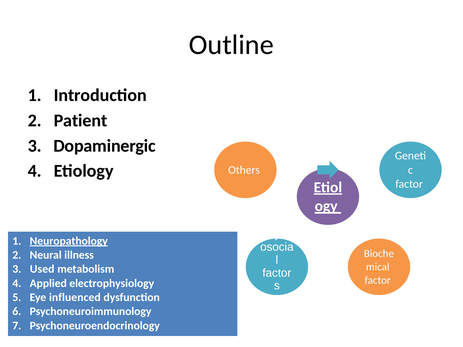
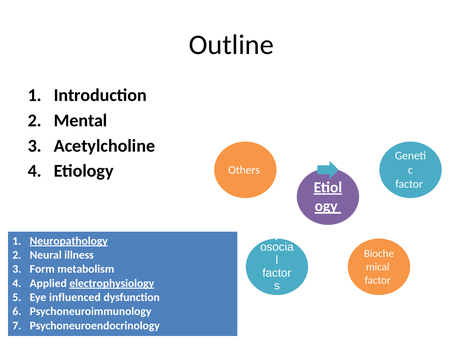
Patient: Patient -> Mental (81, 121)
Dopaminergic: Dopaminergic -> Acetylcholine (104, 146)
Used: Used -> Form (42, 269)
electrophysiology underline: none -> present (112, 283)
